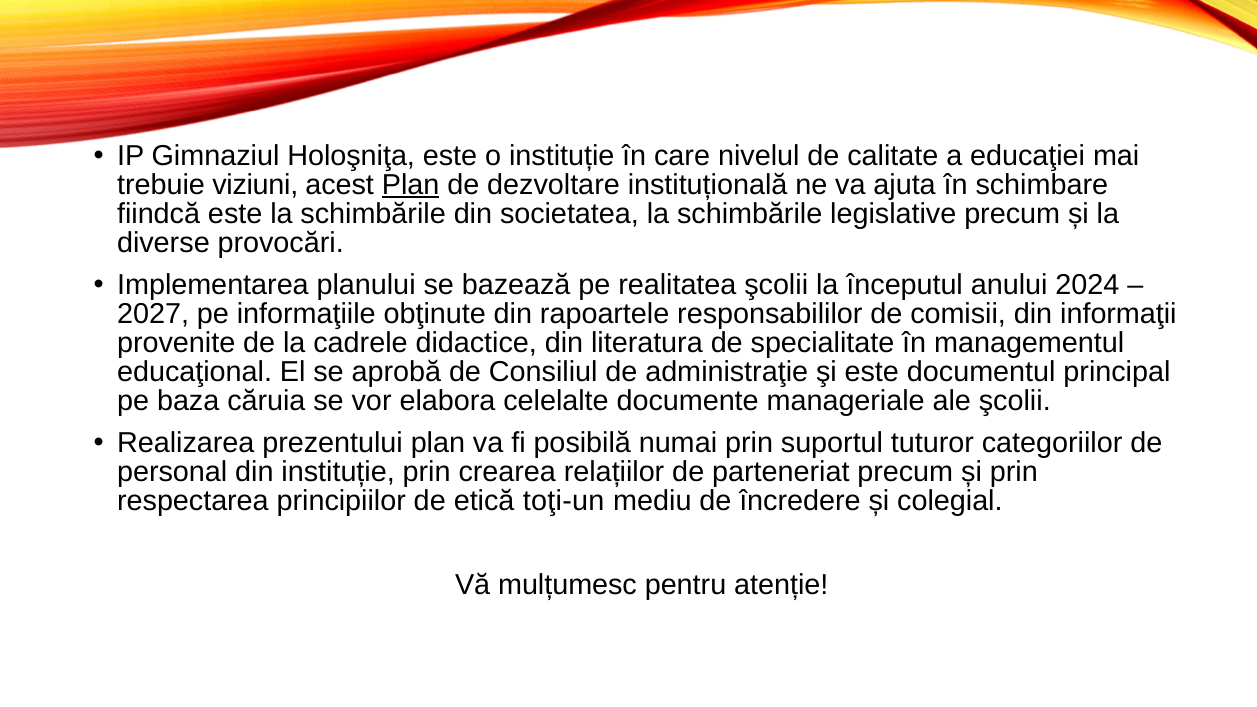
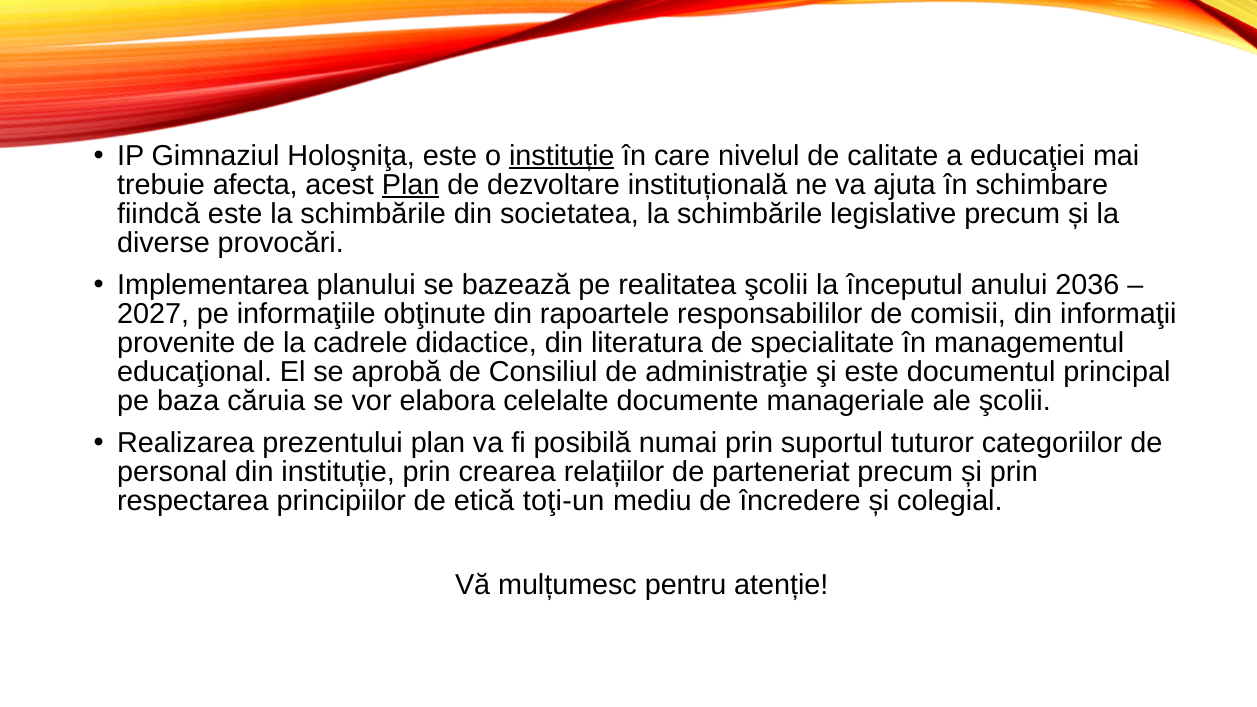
instituție underline: none -> present (562, 156)
viziuni: viziuni -> afecta (255, 185)
2024: 2024 -> 2036 (1087, 285)
